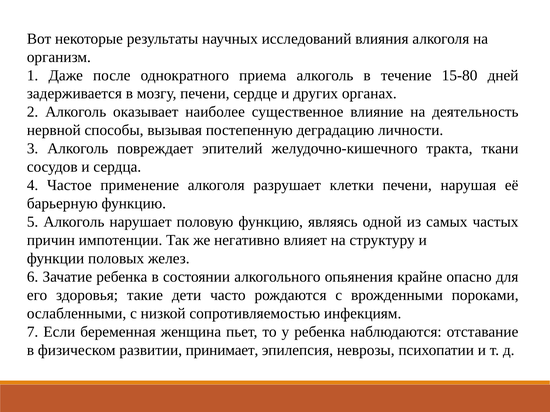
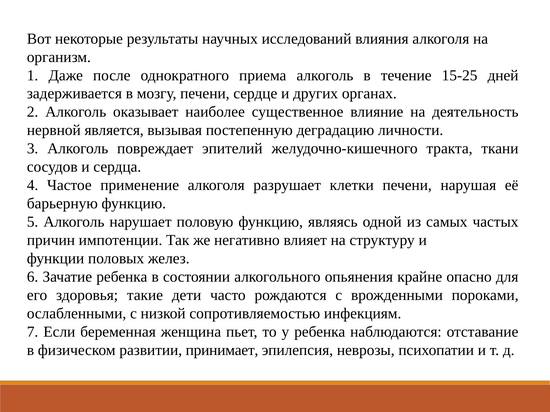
15-80: 15-80 -> 15-25 (460, 75)
способы: способы -> является (114, 130)
